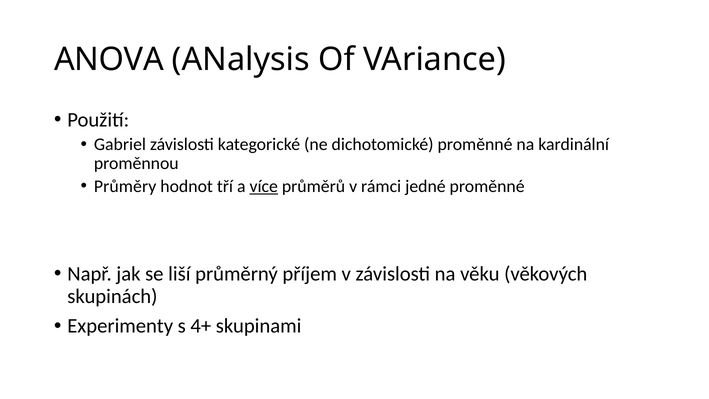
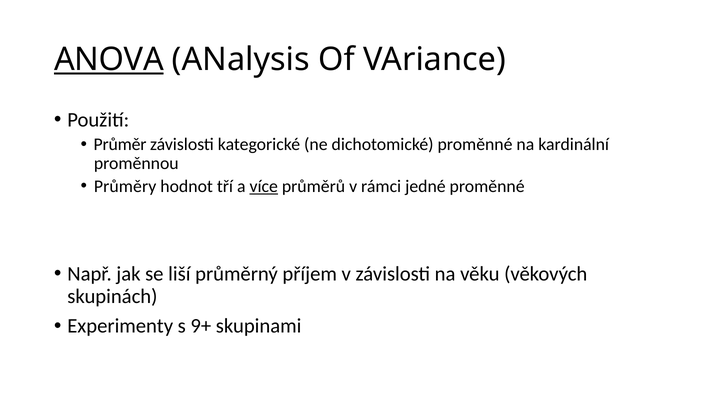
ANOVA underline: none -> present (109, 60)
Gabriel: Gabriel -> Průměr (120, 144)
4+: 4+ -> 9+ (201, 326)
